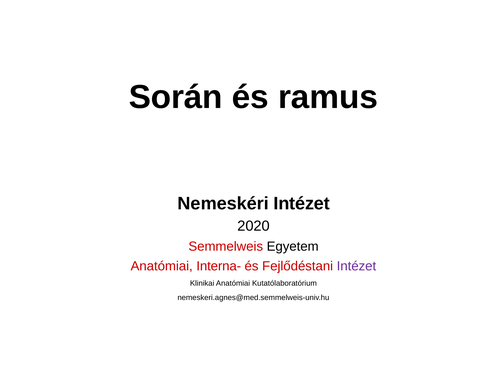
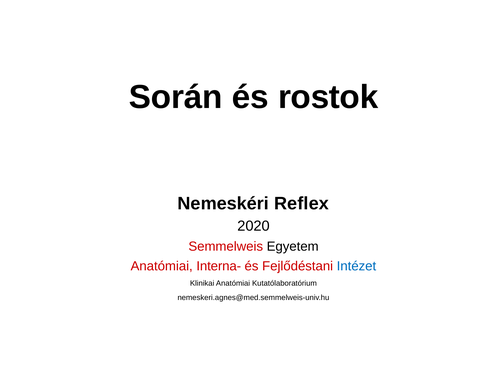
ramus: ramus -> rostok (328, 97)
Nemeskéri Intézet: Intézet -> Reflex (302, 203)
Intézet colour: purple -> blue (356, 266)
